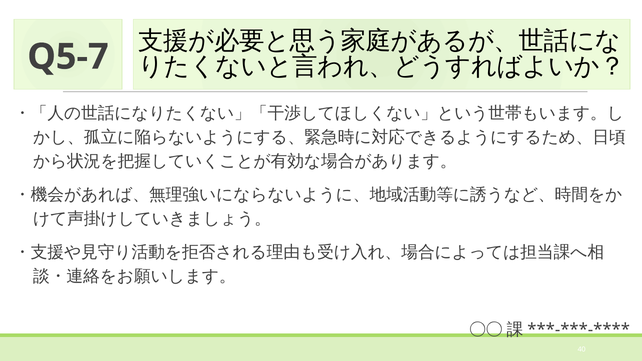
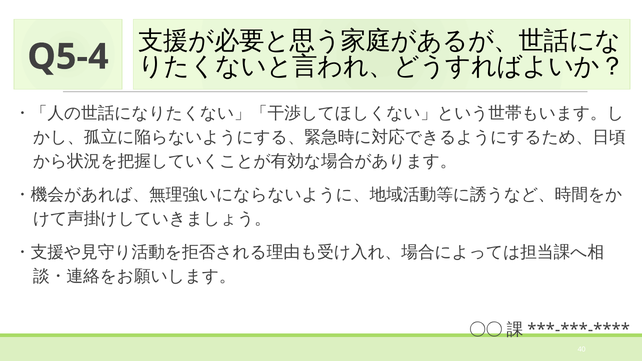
Q5-7: Q5-7 -> Q5-4 (68, 57)
